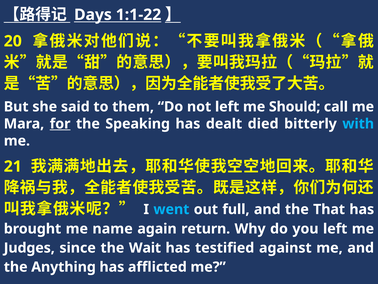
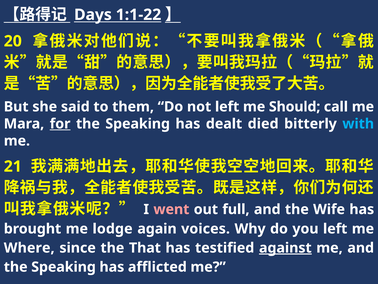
went colour: light blue -> pink (171, 209)
That: That -> Wife (329, 209)
name: name -> lodge (113, 228)
return: return -> voices (206, 228)
Judges: Judges -> Where (29, 247)
Wait: Wait -> That (145, 247)
against underline: none -> present (285, 247)
Anything: Anything -> Speaking (64, 267)
